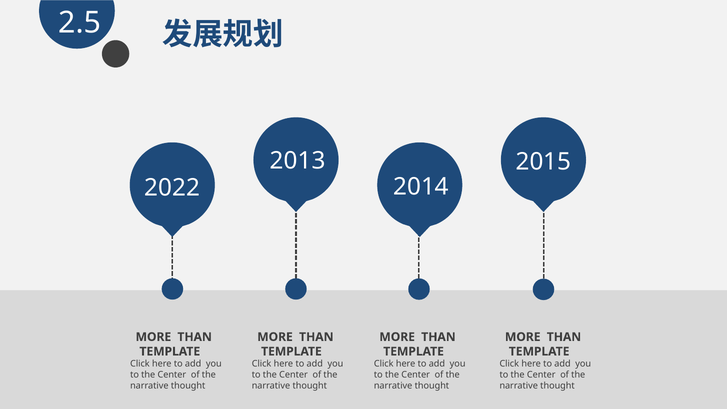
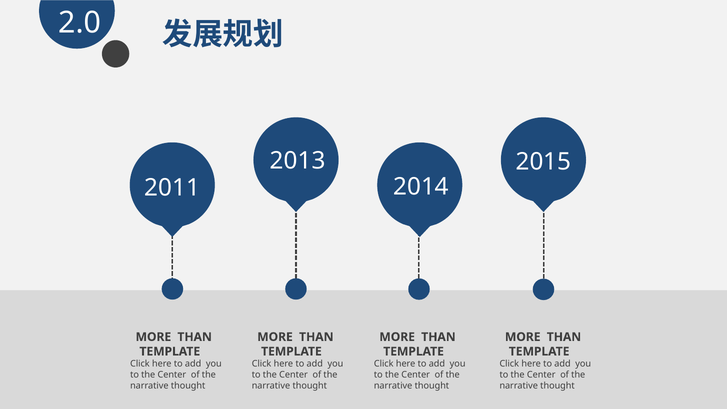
2.5: 2.5 -> 2.0 (80, 23)
2022: 2022 -> 2011 (172, 188)
